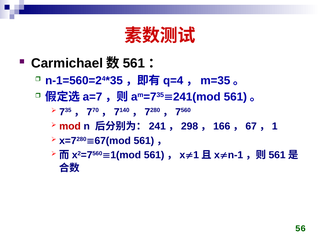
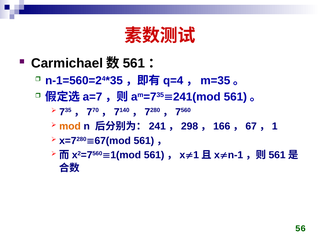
mod colour: red -> orange (70, 126)
